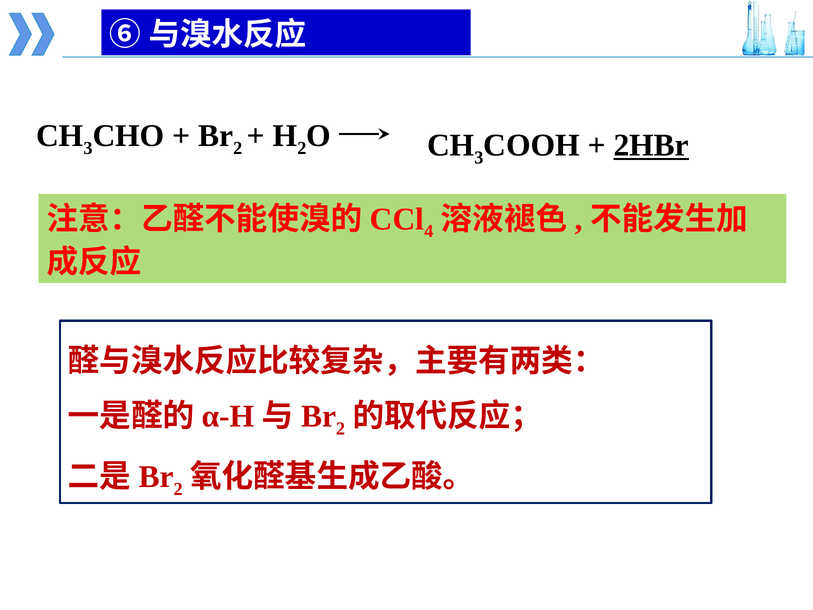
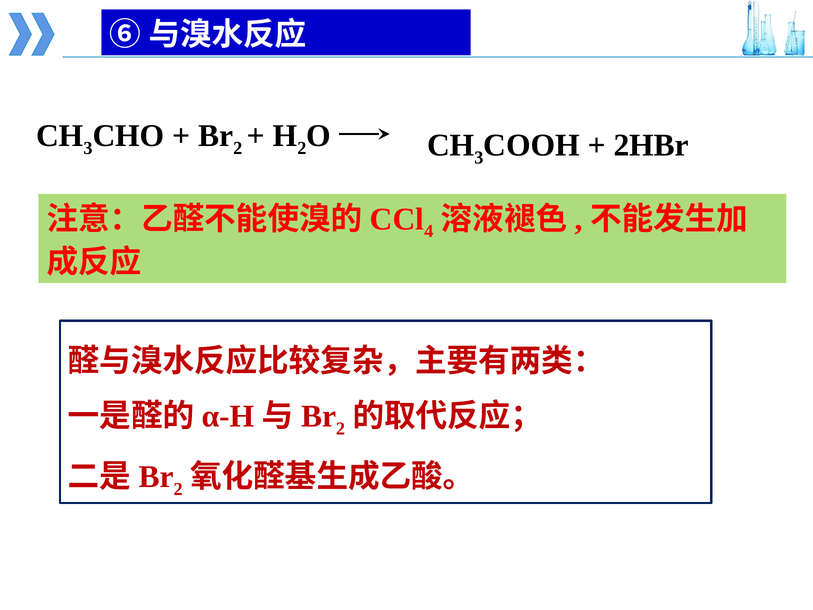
2HBr underline: present -> none (651, 145)
